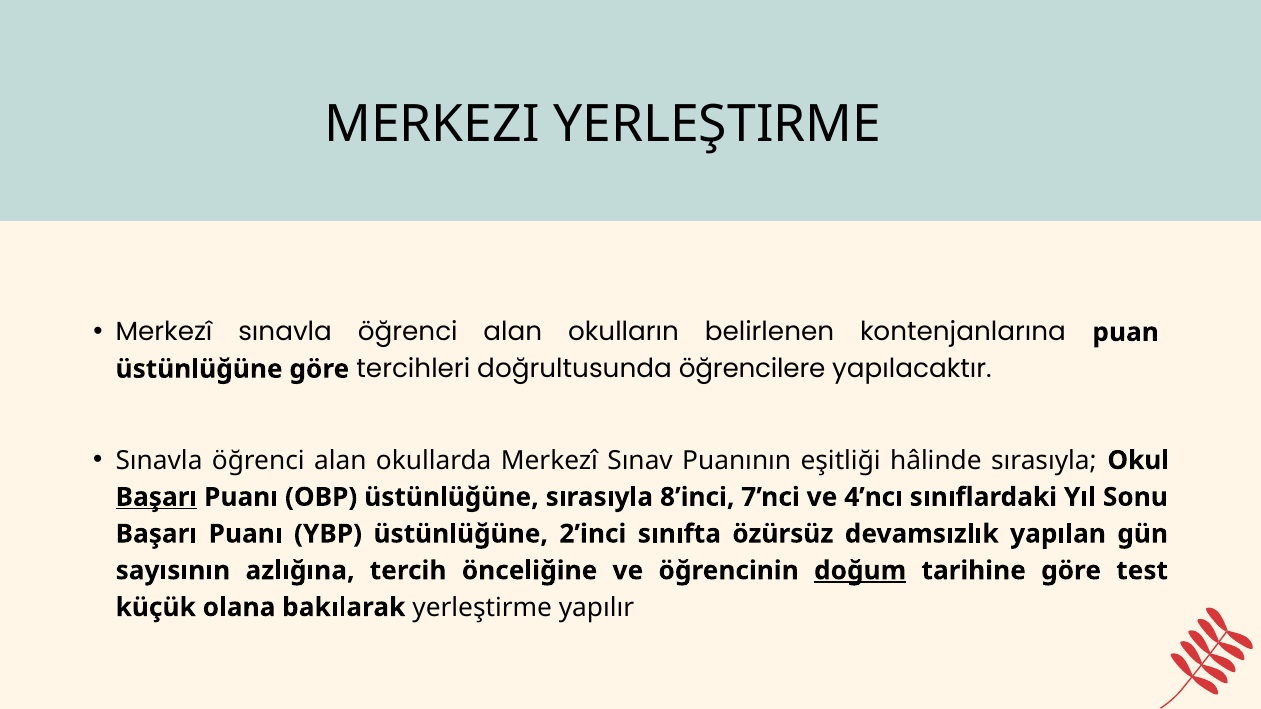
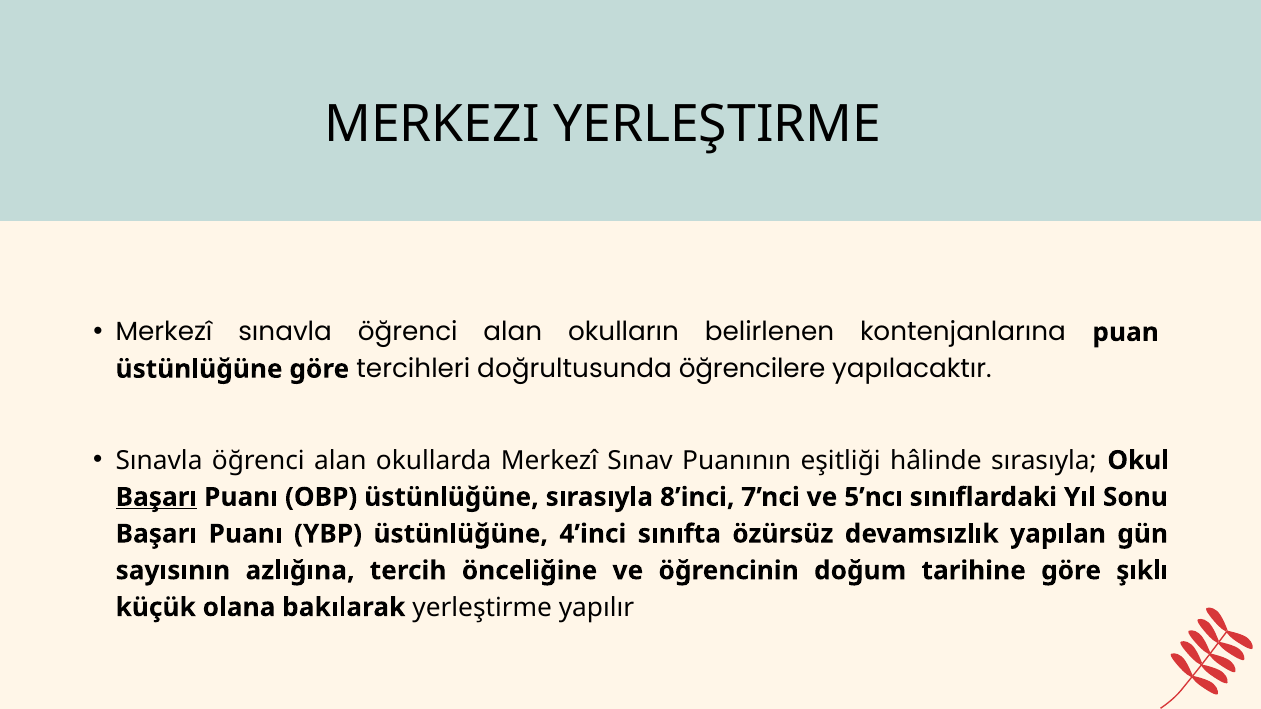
4’ncı: 4’ncı -> 5’ncı (874, 497)
2’inci: 2’inci -> 4’inci (593, 534)
doğum underline: present -> none (860, 571)
test: test -> şıklı (1142, 571)
